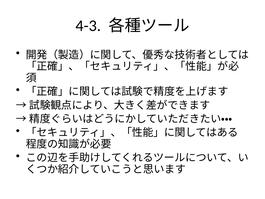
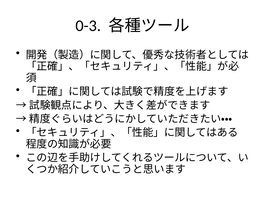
4-3: 4-3 -> 0-3 (88, 26)
